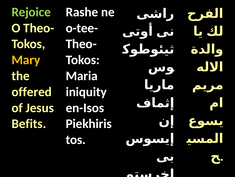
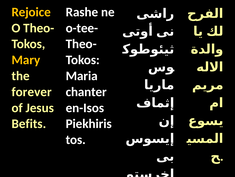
Rejoice colour: light green -> yellow (31, 12)
offered: offered -> forever (32, 92)
iniquity: iniquity -> chanter (86, 92)
